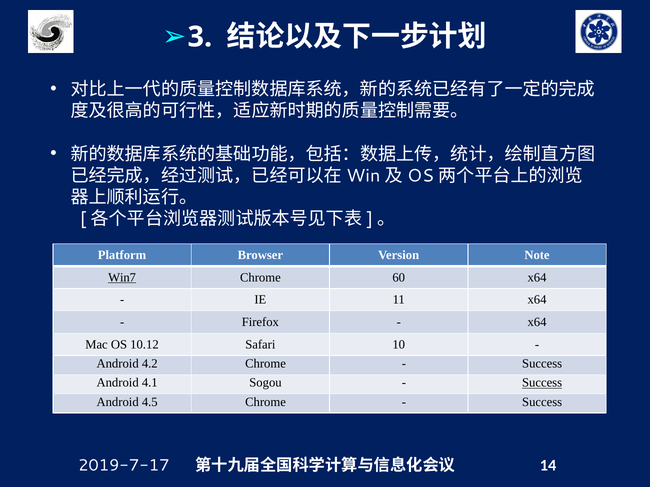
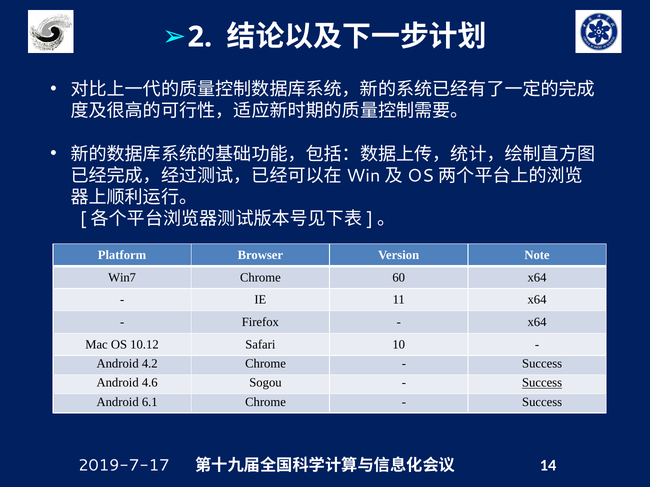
3: 3 -> 2 (200, 37)
Win7 underline: present -> none (122, 278)
4.1: 4.1 -> 4.6 (150, 383)
4.5: 4.5 -> 6.1 (150, 402)
